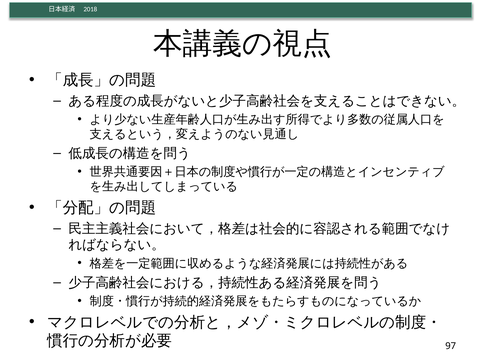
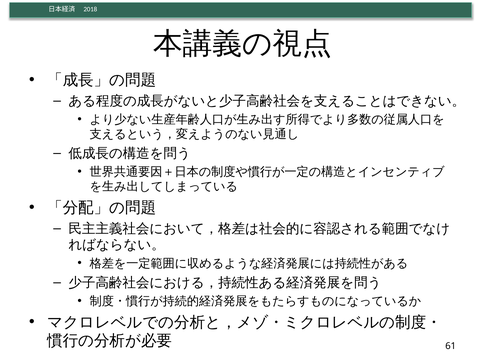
97: 97 -> 61 (451, 346)
